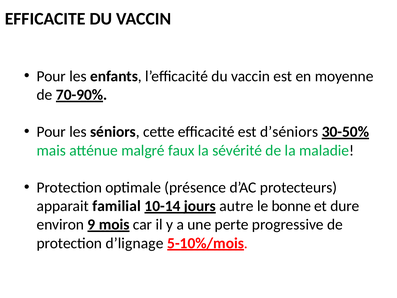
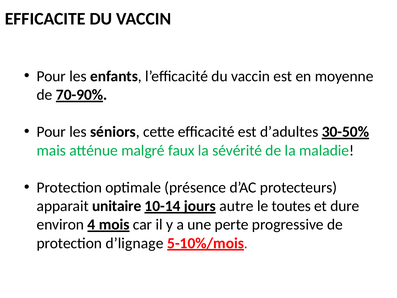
d’séniors: d’séniors -> d’adultes (289, 132)
familial: familial -> unitaire (117, 206)
bonne: bonne -> toutes (291, 206)
9: 9 -> 4 (91, 224)
